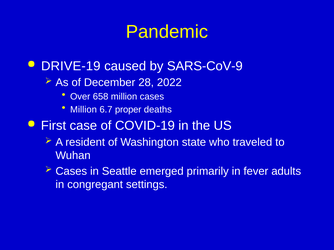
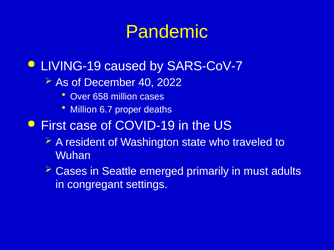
DRIVE-19: DRIVE-19 -> LIVING-19 (71, 66)
SARS-CoV-9: SARS-CoV-9 -> SARS-CoV-7 (205, 66)
28: 28 -> 40 (146, 83)
fever: fever -> must (256, 171)
